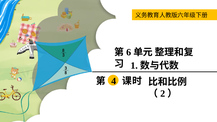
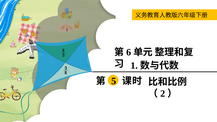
4: 4 -> 5 (114, 81)
